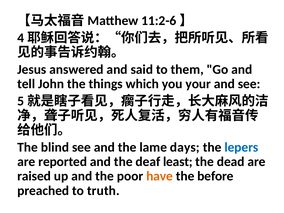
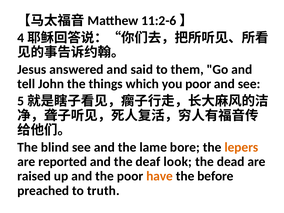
you your: your -> poor (198, 84)
days: days -> bore (185, 147)
lepers colour: blue -> orange (241, 147)
least: least -> look (178, 162)
